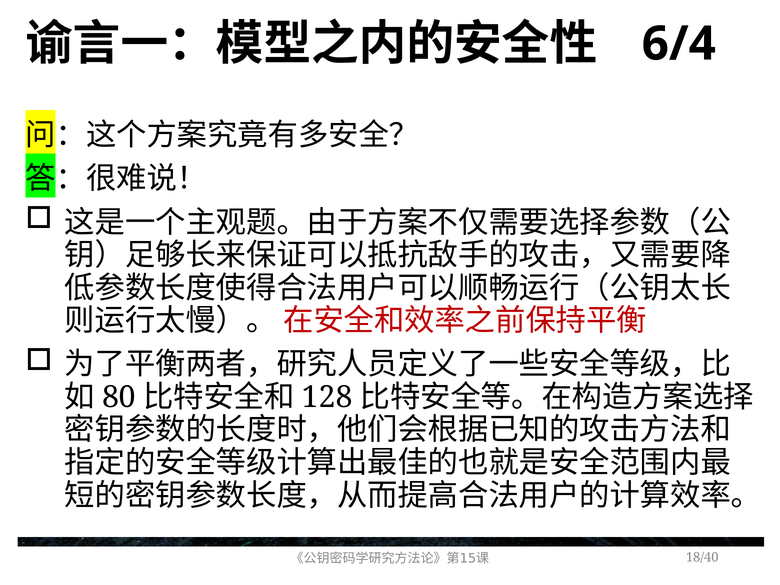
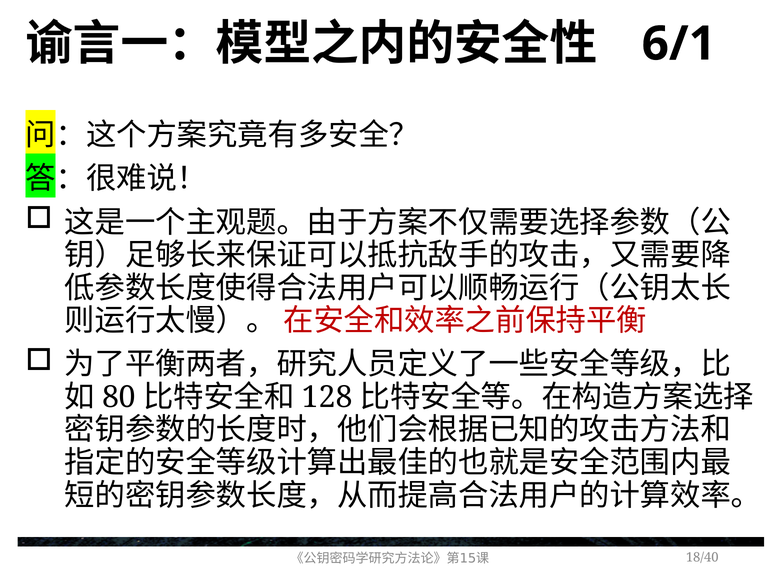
6/4: 6/4 -> 6/1 (679, 44)
